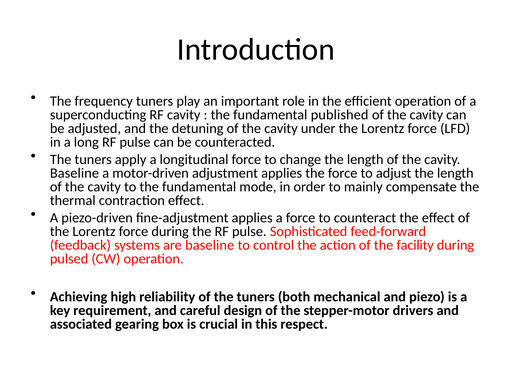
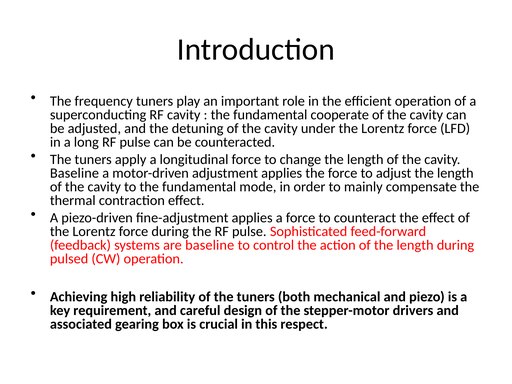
published: published -> cooperate (340, 115)
of the facility: facility -> length (415, 245)
